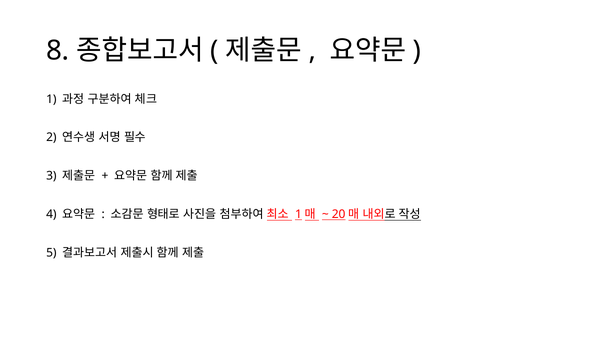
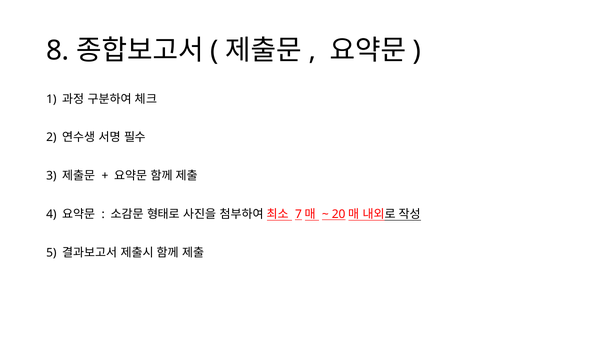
1: 1 -> 7 (299, 215)
